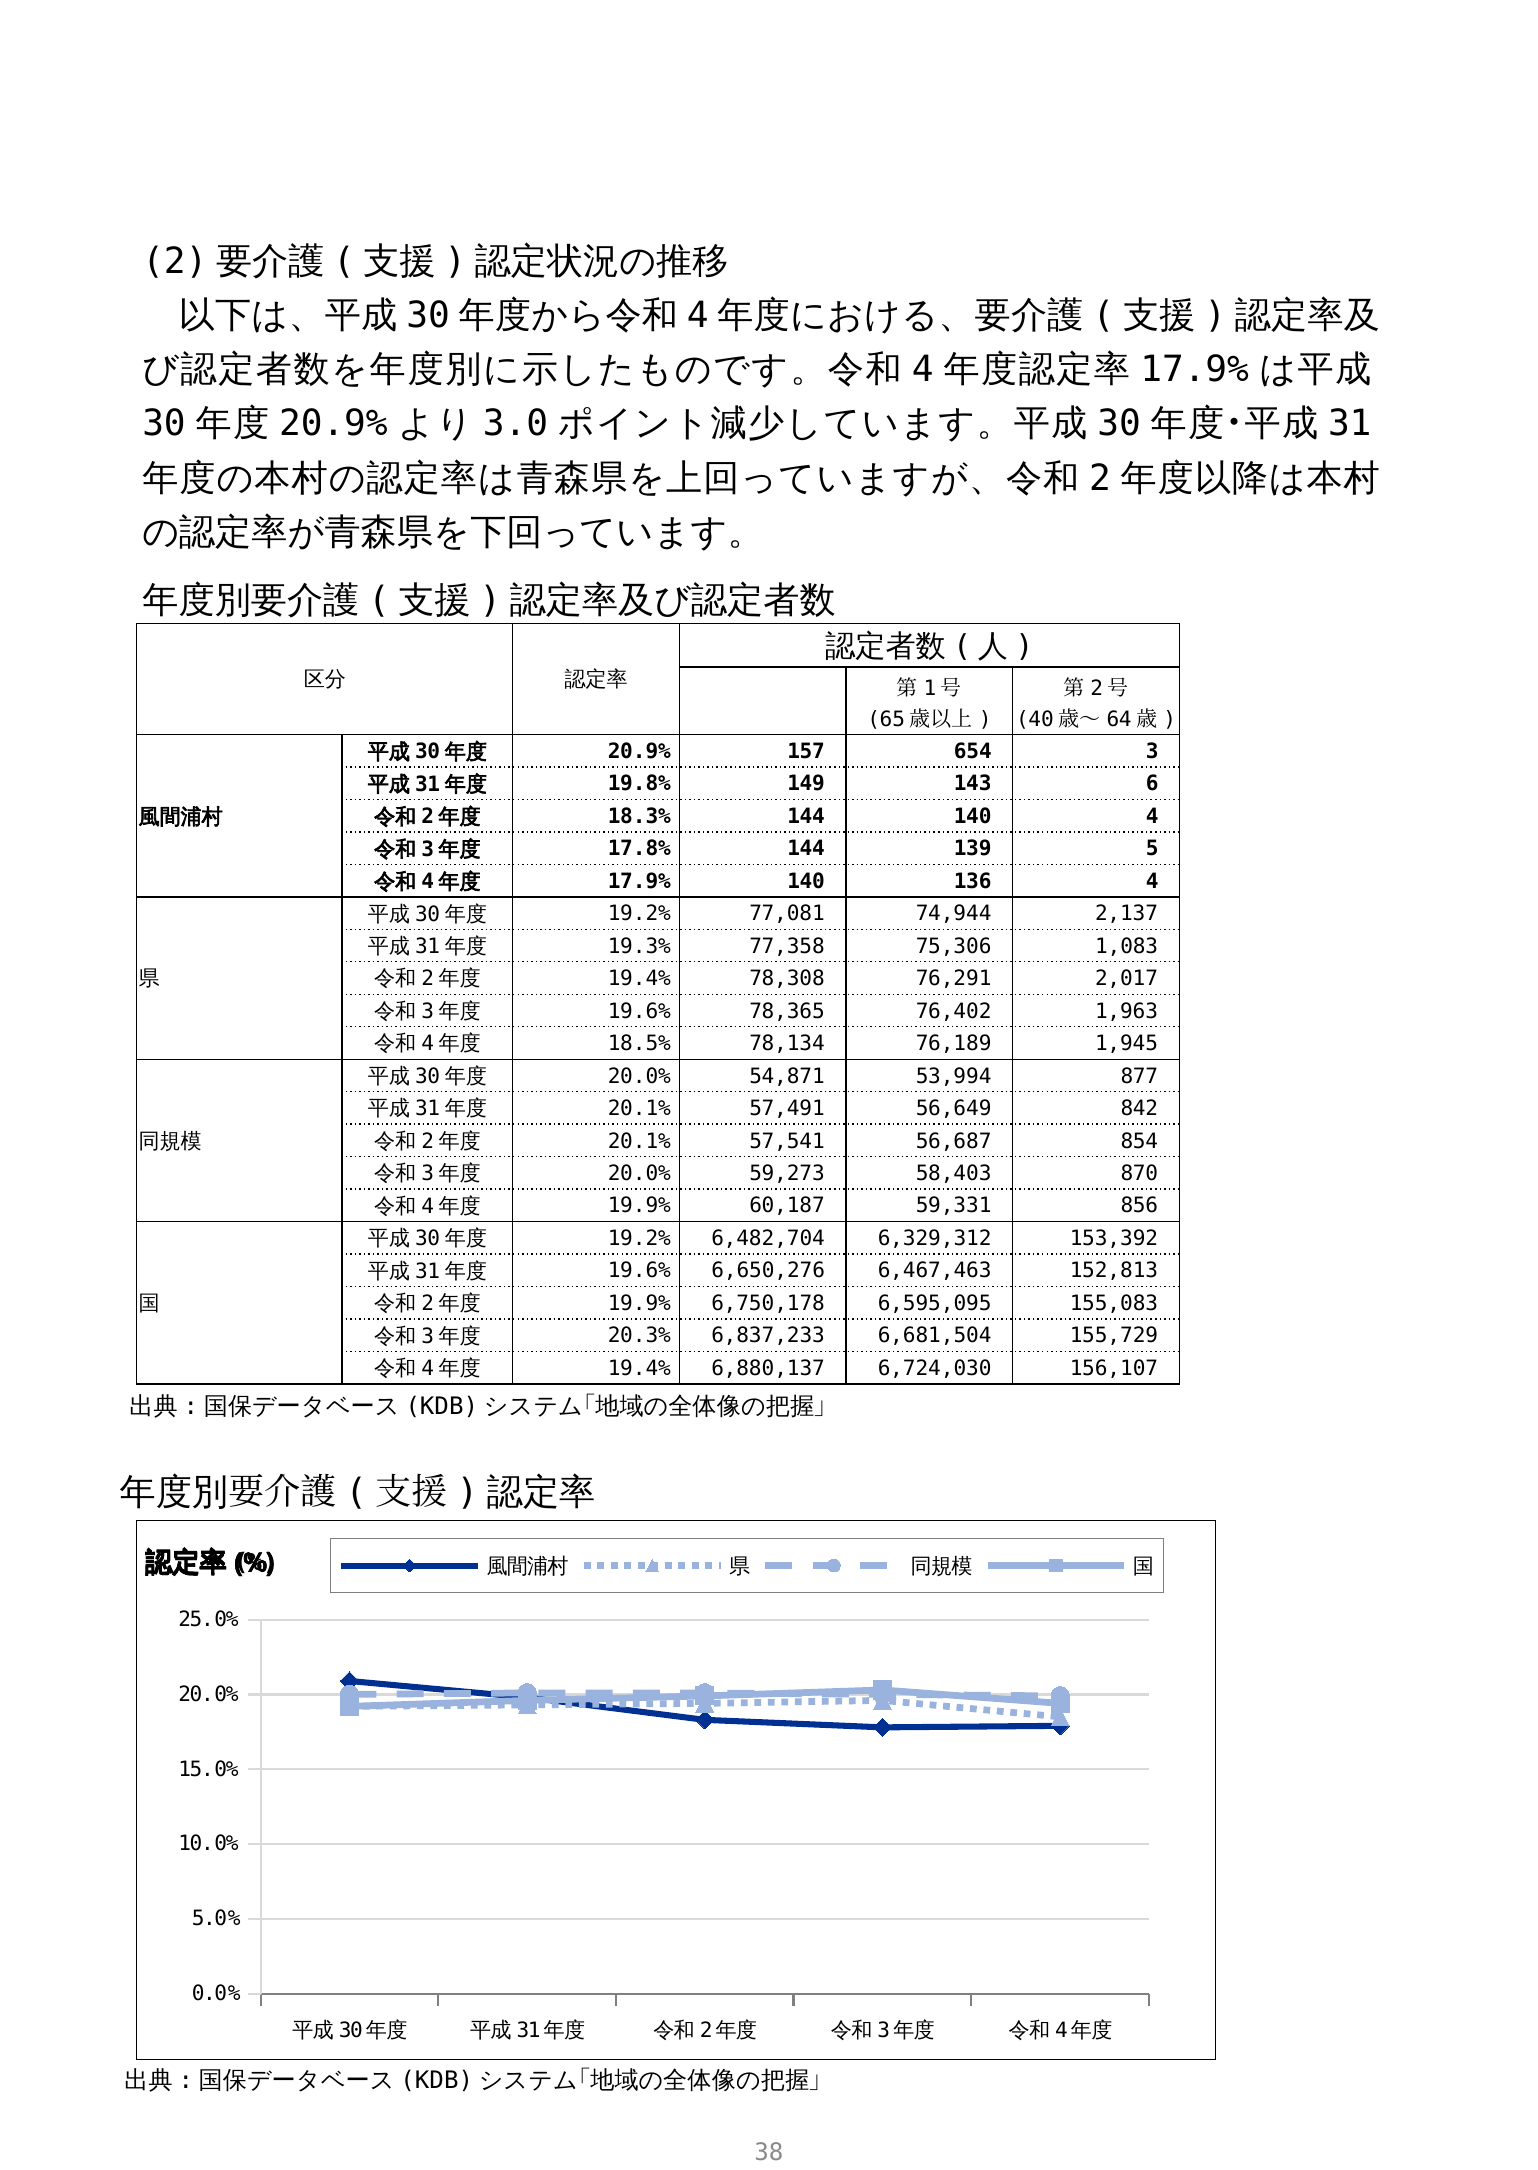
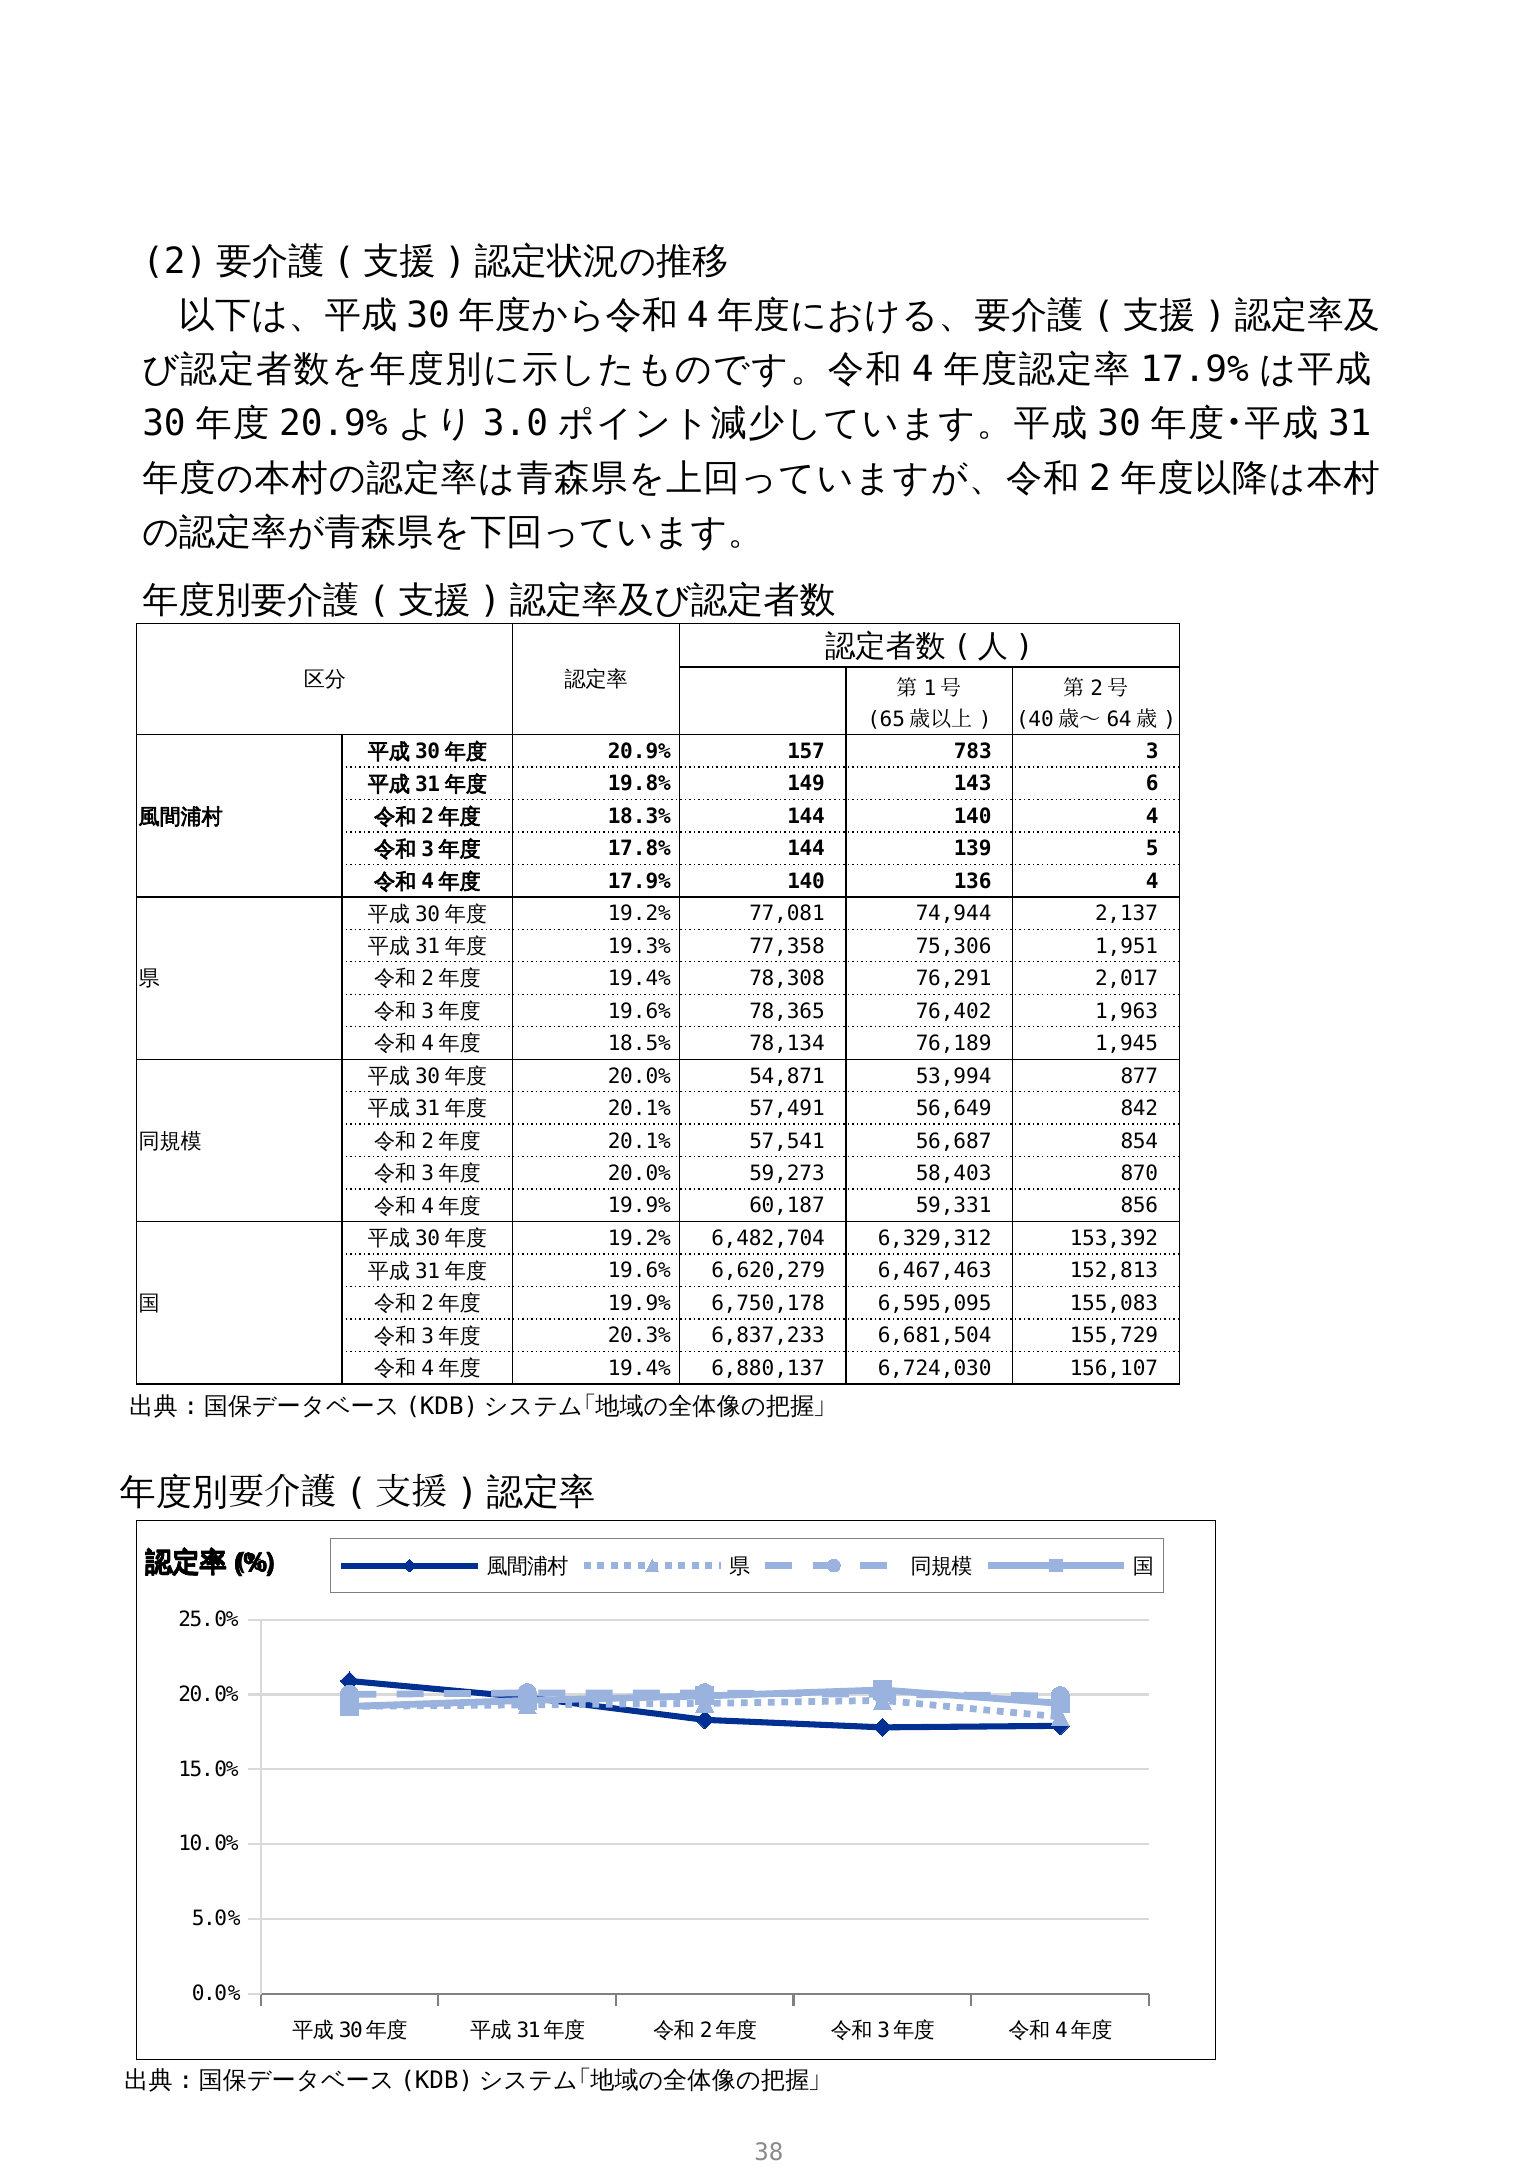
654: 654 -> 783 (973, 752)
1,083: 1,083 -> 1,951 (1127, 946)
6,650,276: 6,650,276 -> 6,620,279 (768, 1271)
